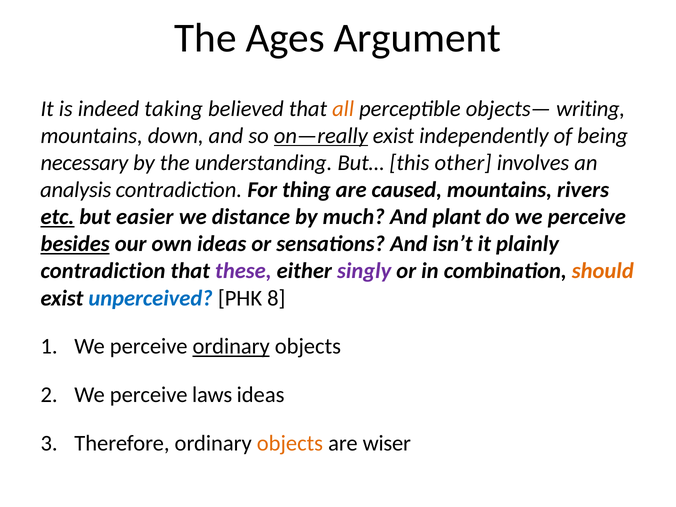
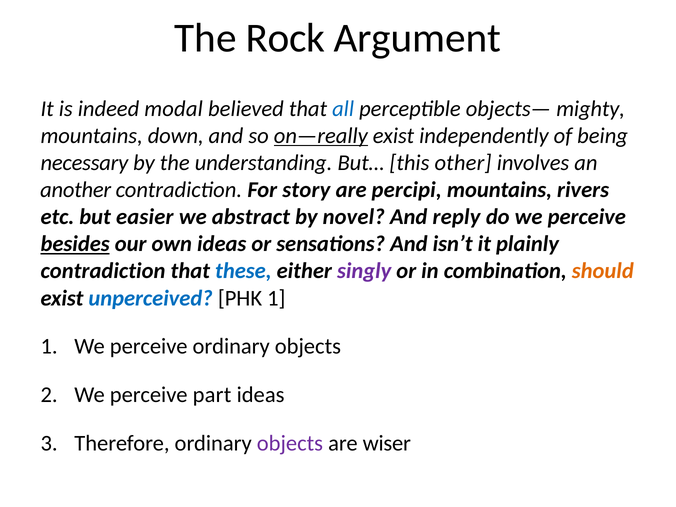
Ages: Ages -> Rock (285, 38)
taking: taking -> modal (174, 109)
all colour: orange -> blue (343, 109)
writing: writing -> mighty (591, 109)
analysis: analysis -> another (76, 190)
thing: thing -> story (306, 190)
caused: caused -> percipi (407, 190)
etc underline: present -> none (57, 217)
distance: distance -> abstract (251, 217)
much: much -> novel (354, 217)
plant: plant -> reply (456, 217)
these colour: purple -> blue (243, 271)
PHK 8: 8 -> 1 (276, 298)
ordinary underline: present -> none (231, 347)
laws: laws -> part (212, 395)
objects colour: orange -> purple (290, 443)
